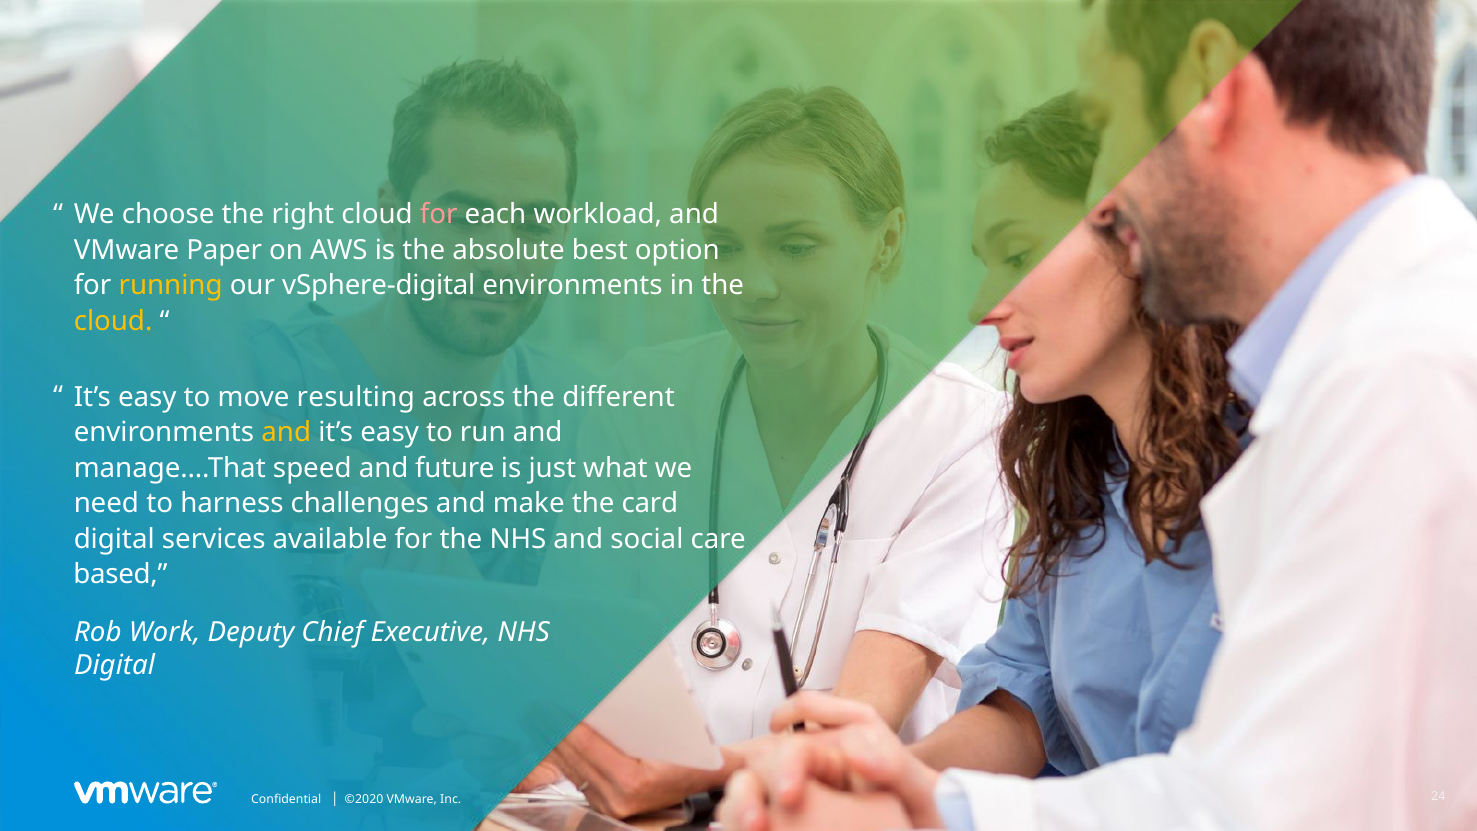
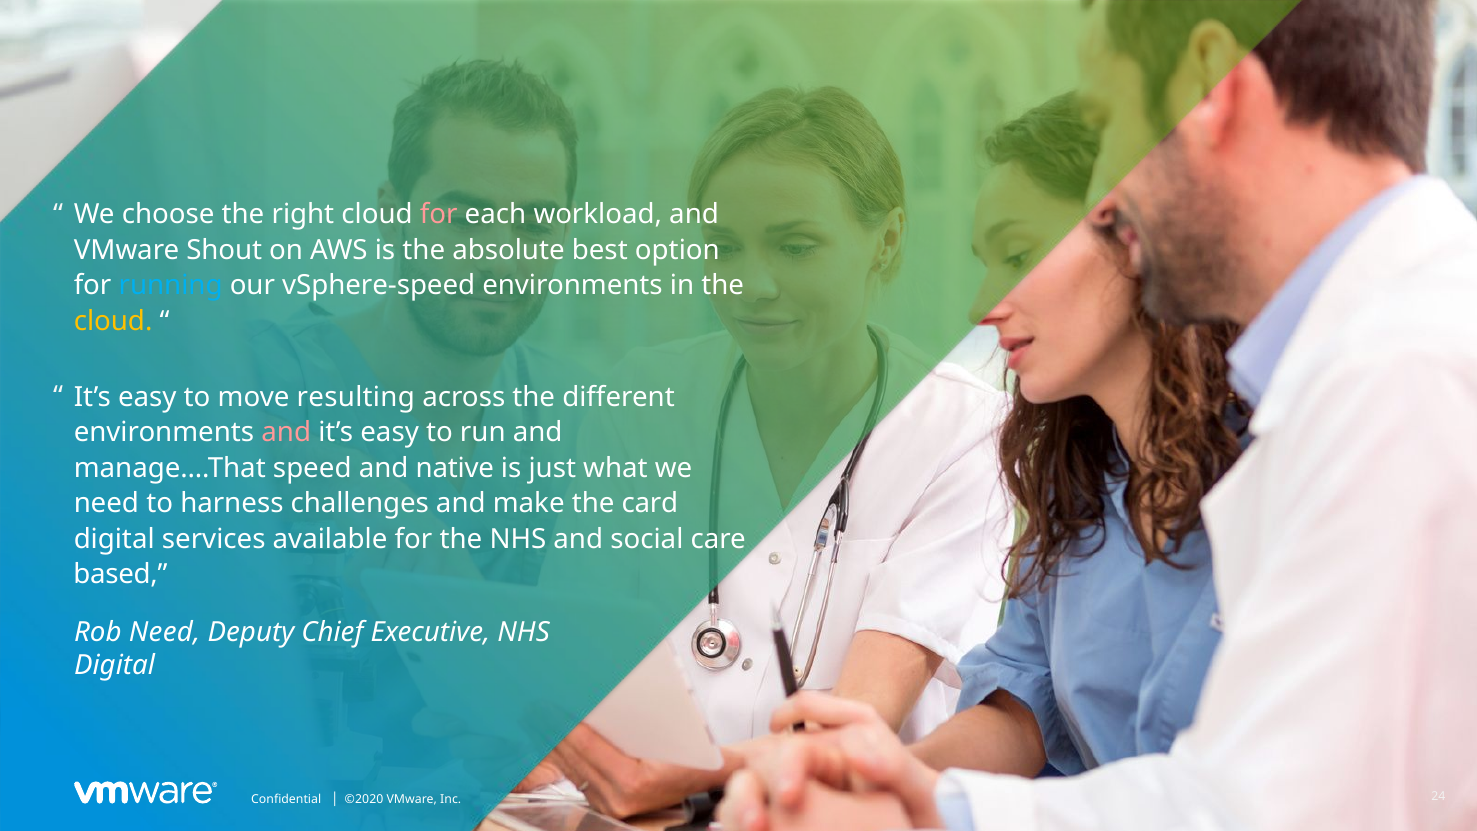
Paper: Paper -> Shout (224, 250)
running colour: yellow -> light blue (171, 286)
vSphere-digital: vSphere-digital -> vSphere-speed (379, 286)
and colour: yellow -> pink (286, 432)
future: future -> native (455, 468)
Work: Work -> Need (165, 632)
